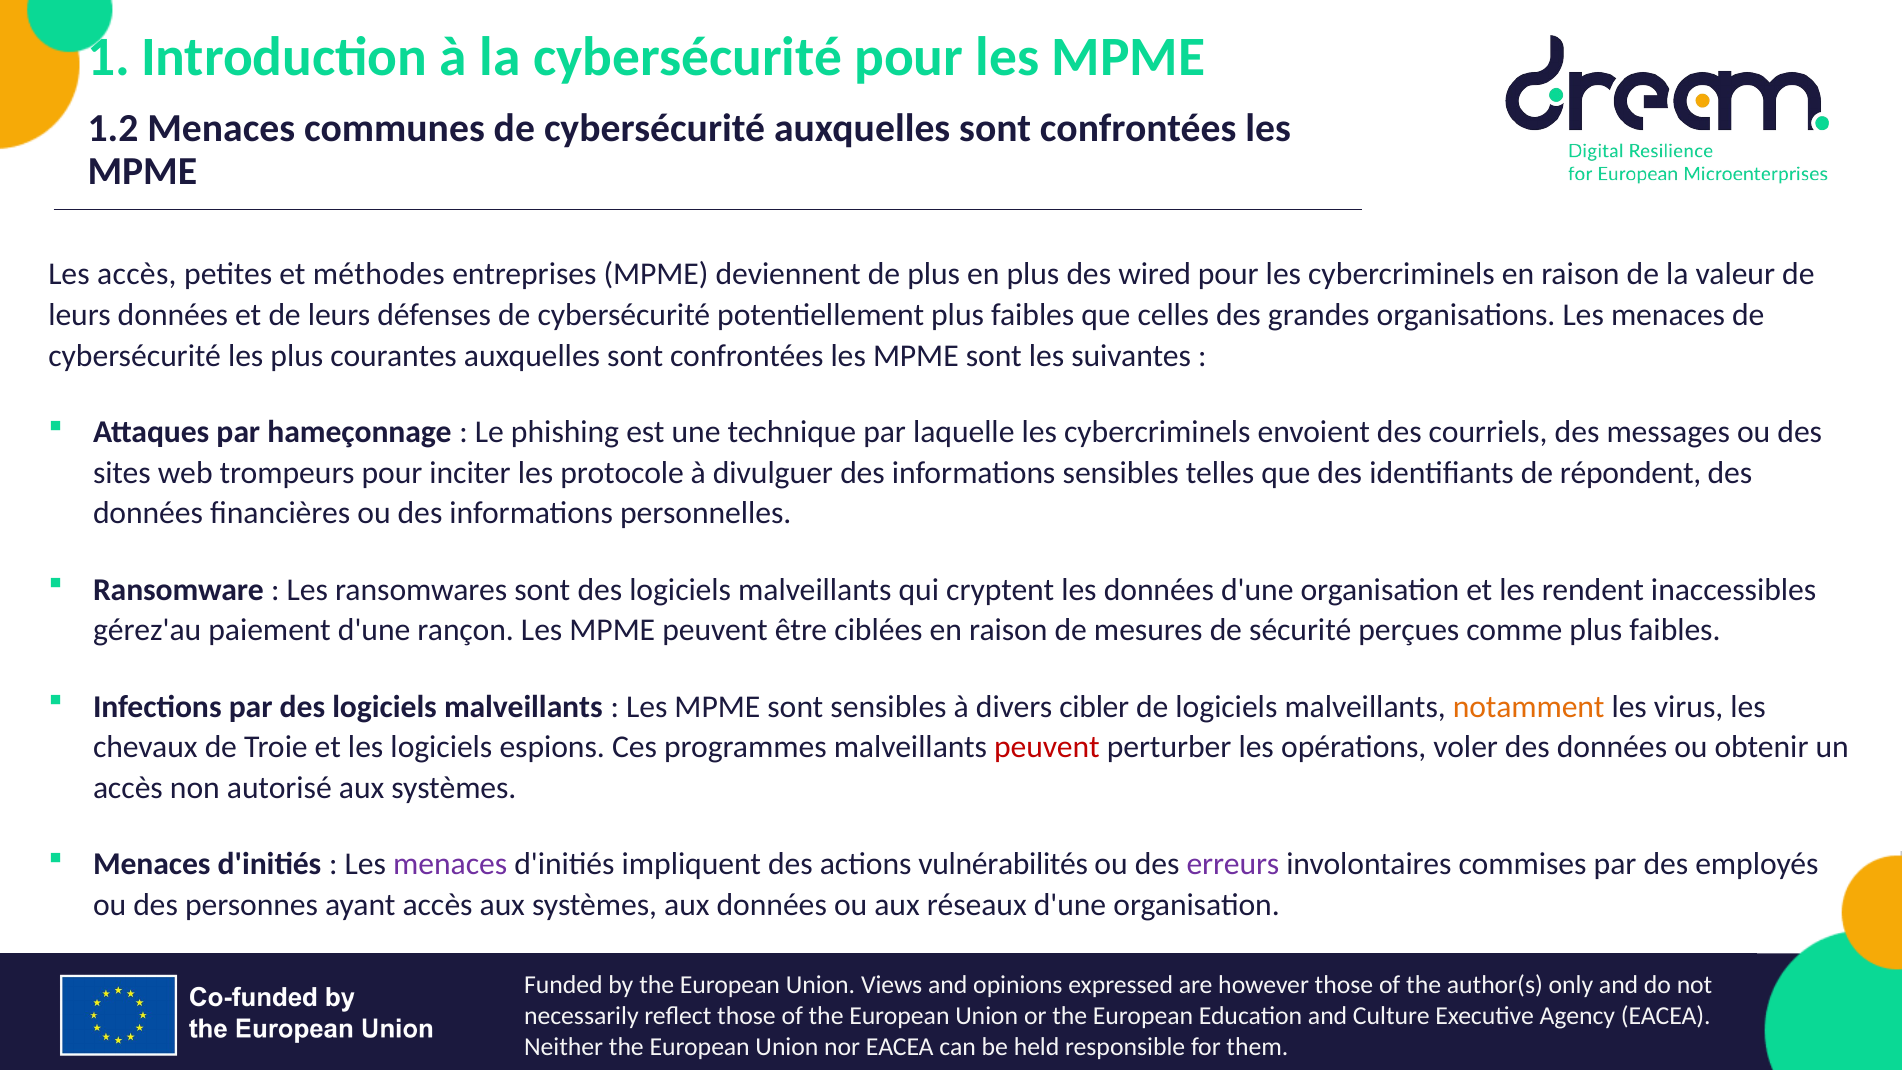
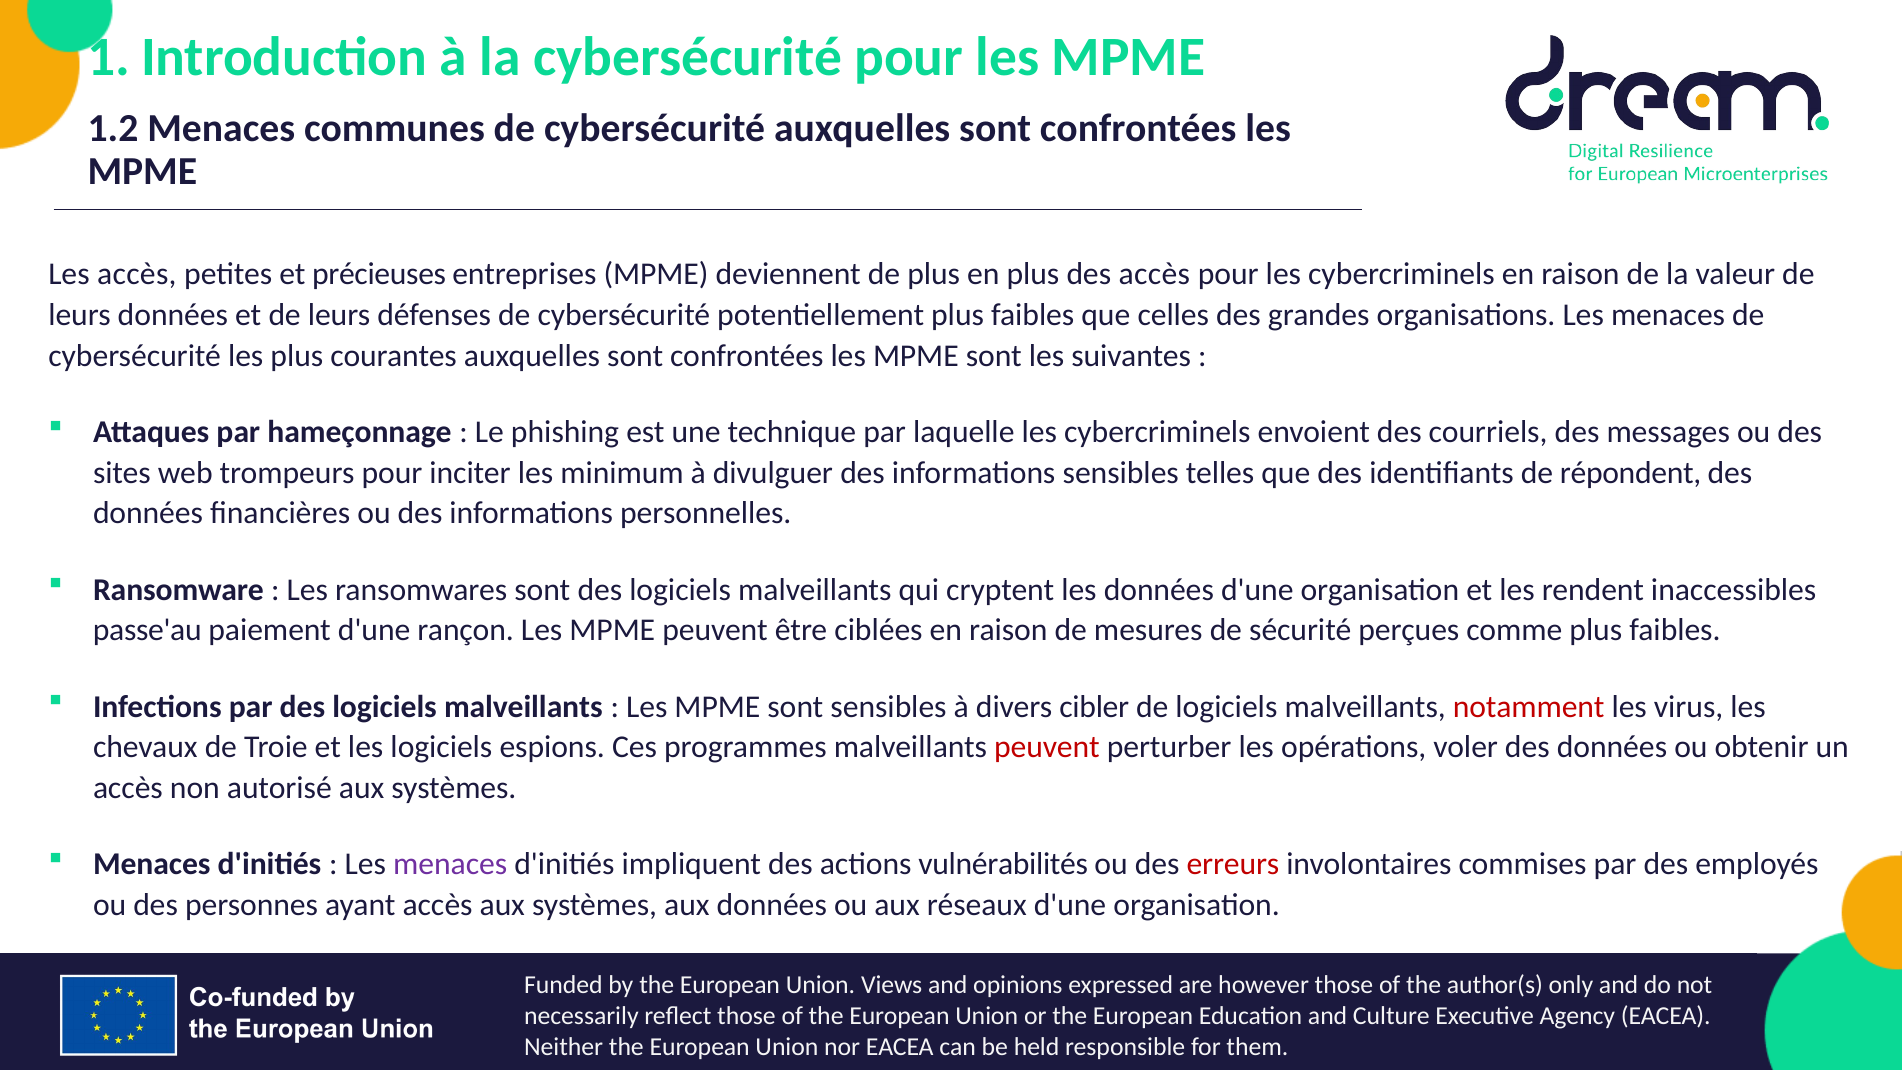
méthodes: méthodes -> précieuses (379, 274)
des wired: wired -> accès (1154, 274)
protocole: protocole -> minimum (622, 473)
gérez'au: gérez'au -> passe'au (147, 630)
notamment colour: orange -> red (1529, 706)
erreurs colour: purple -> red (1233, 864)
